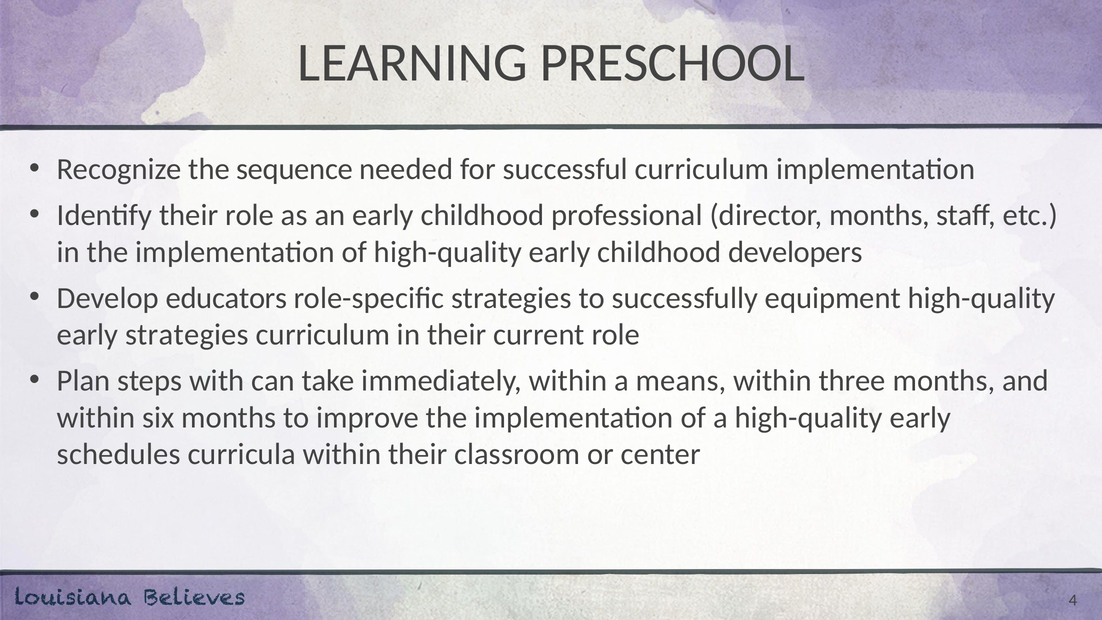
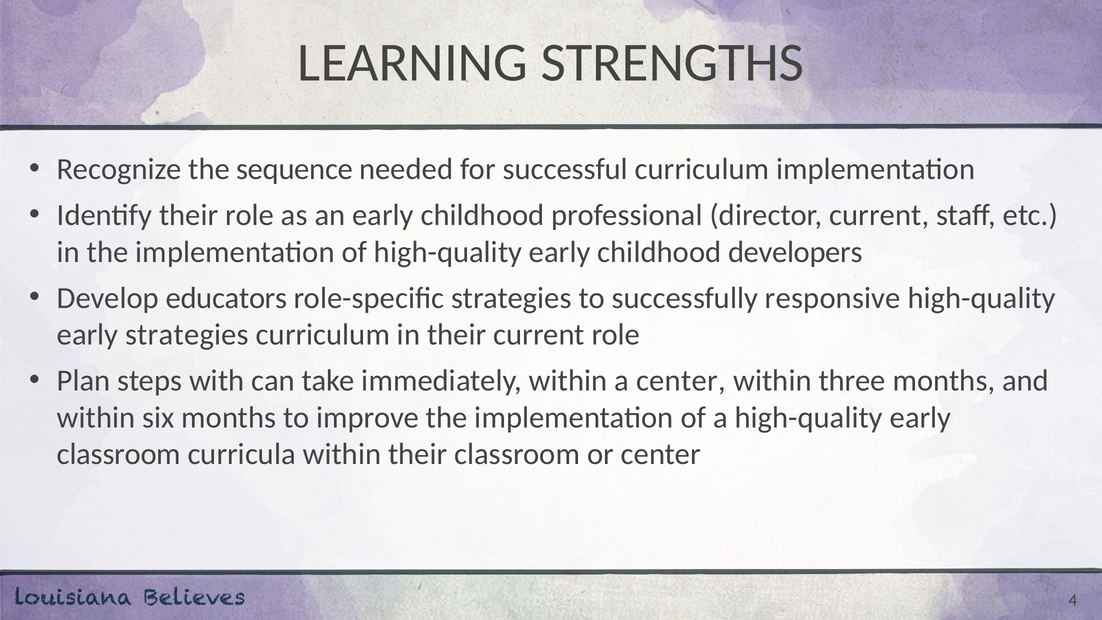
PRESCHOOL: PRESCHOOL -> STRENGTHS (672, 63)
director months: months -> current (879, 215)
equipment: equipment -> responsive (833, 298)
a means: means -> center (681, 381)
schedules: schedules -> classroom (119, 454)
